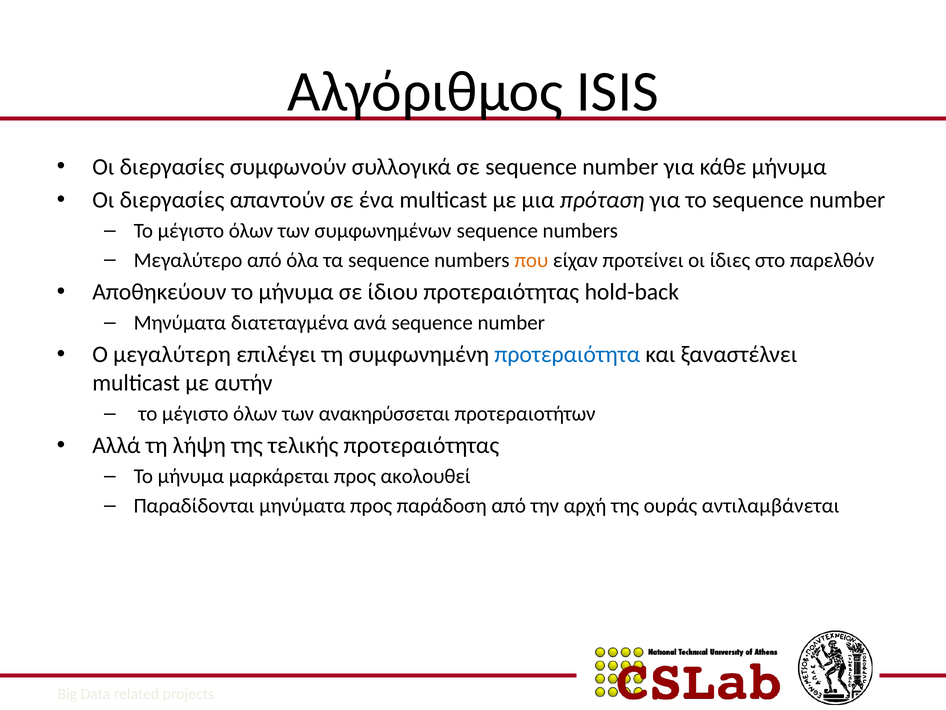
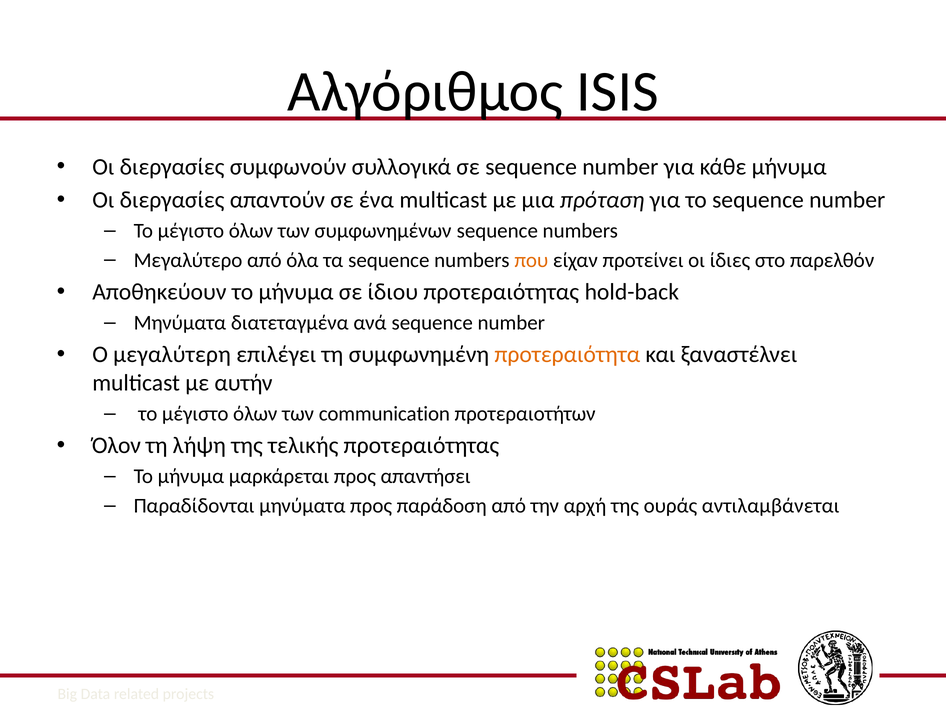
προτεραιότητα colour: blue -> orange (567, 354)
ανακηρύσσεται: ανακηρύσσεται -> communication (384, 414)
Αλλά: Αλλά -> Όλον (116, 445)
ακολουθεί: ακολουθεί -> απαντήσει (426, 476)
